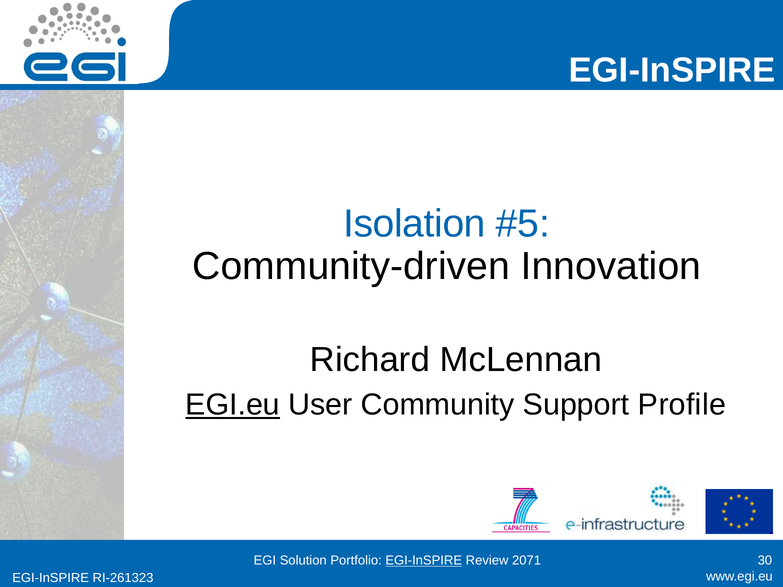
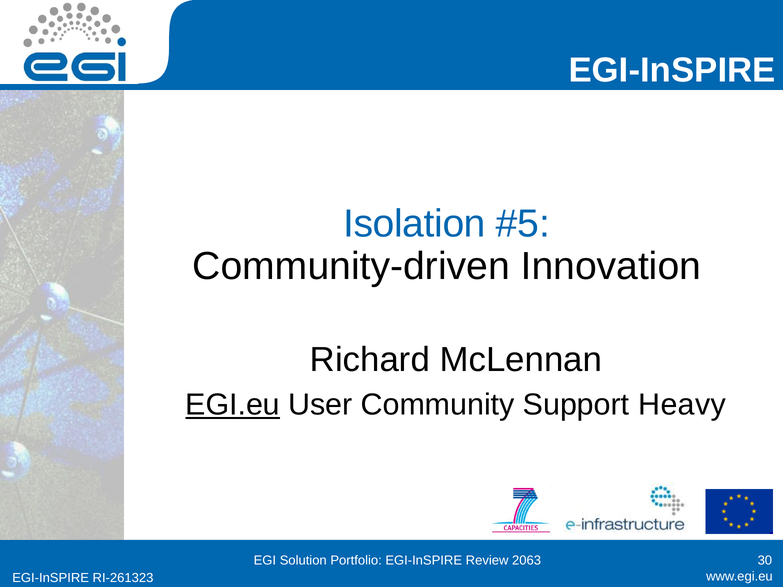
Profile: Profile -> Heavy (682, 405)
EGI-InSPIRE underline: present -> none (424, 561)
2071: 2071 -> 2063 (527, 561)
